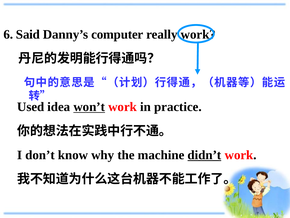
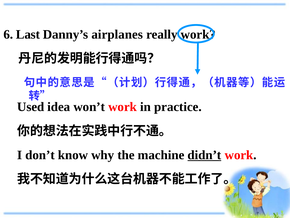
Said: Said -> Last (28, 34)
computer: computer -> airplanes (117, 34)
won’t underline: present -> none (89, 107)
